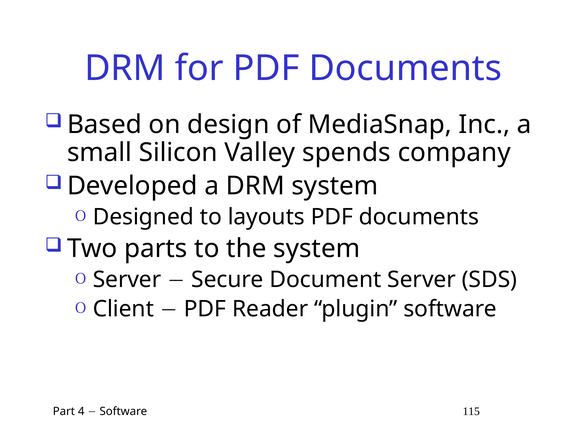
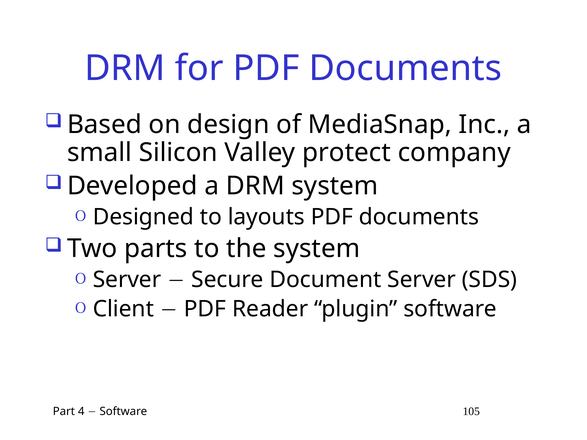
spends: spends -> protect (347, 153)
115: 115 -> 105 (471, 412)
